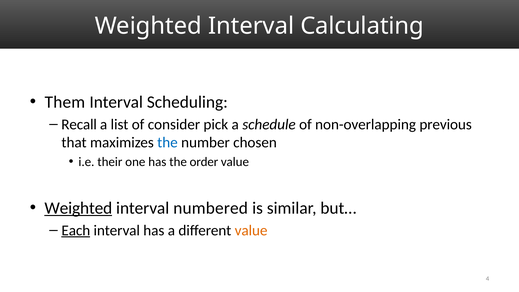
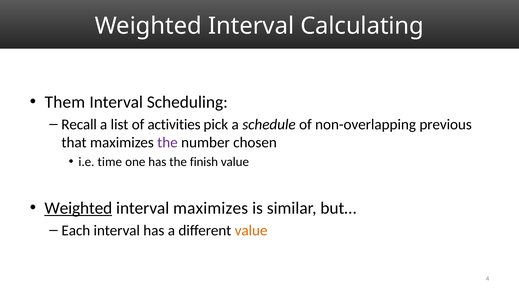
consider: consider -> activities (174, 124)
the colour: blue -> purple (167, 143)
their: their -> time (110, 162)
order: order -> finish (204, 162)
interval numbered: numbered -> maximizes (211, 208)
Each underline: present -> none (76, 230)
